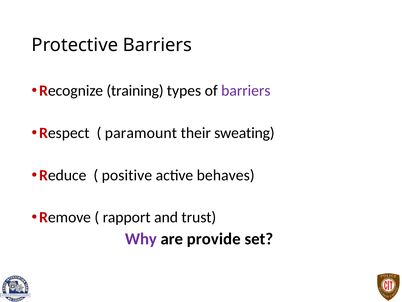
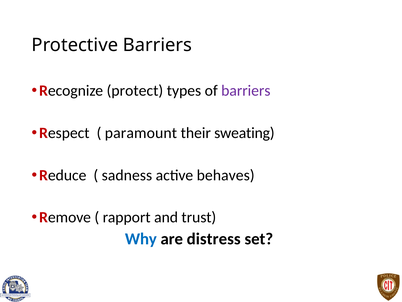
training: training -> protect (135, 91)
positive: positive -> sadness (127, 175)
Why colour: purple -> blue (141, 239)
provide: provide -> distress (214, 239)
